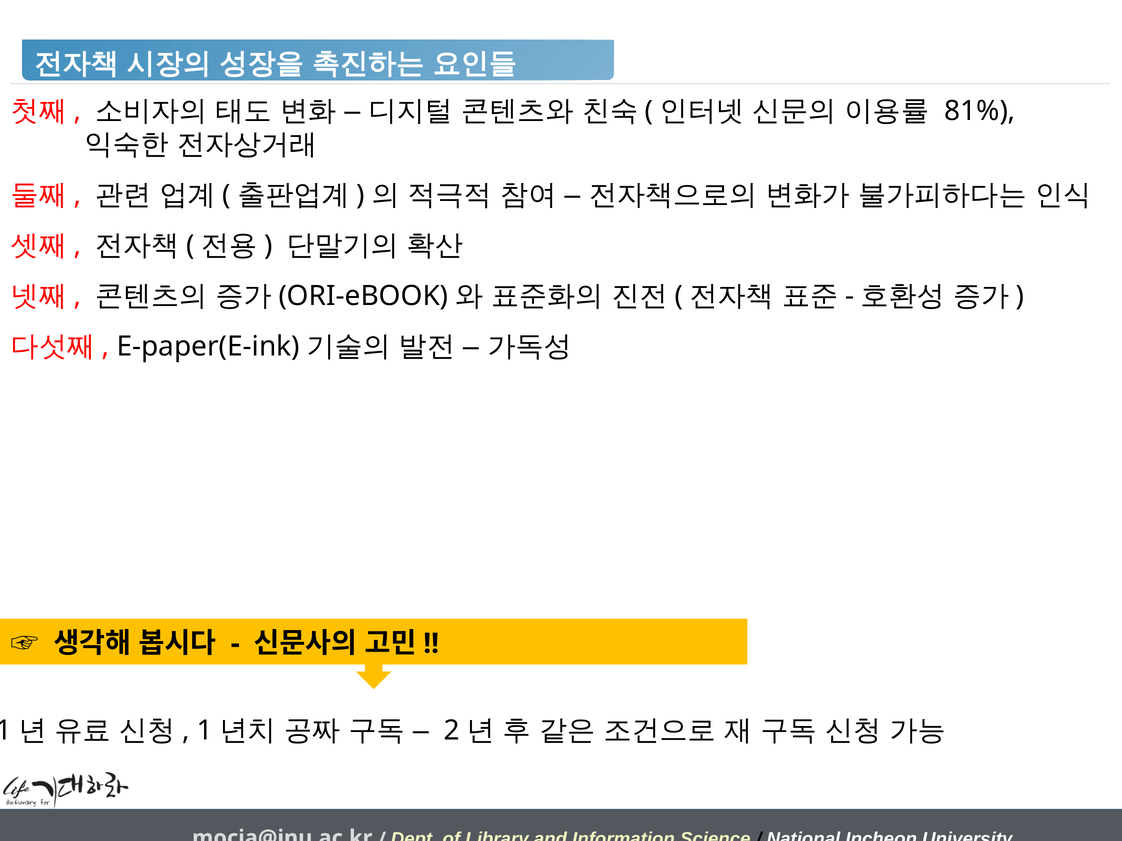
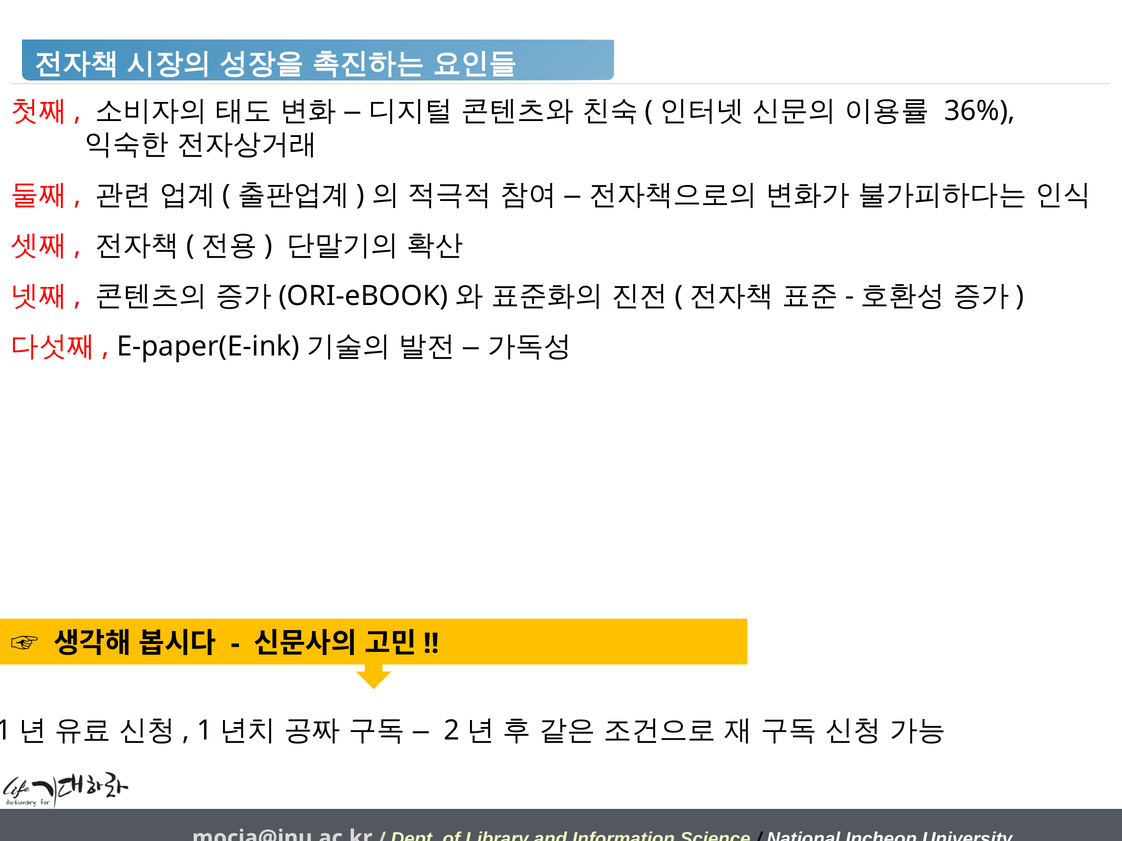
81%: 81% -> 36% (980, 111)
